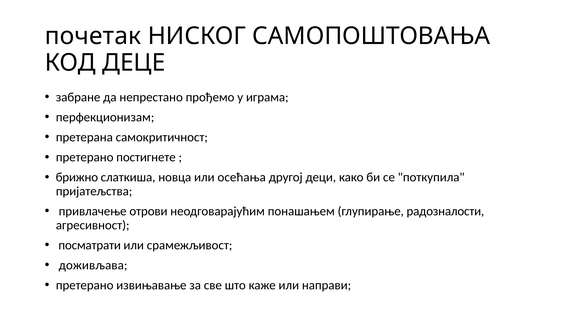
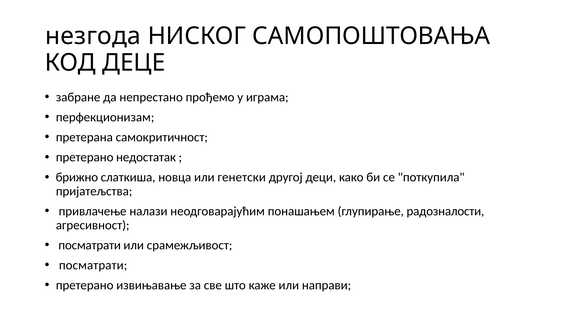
почетак: почетак -> незгода (93, 36)
постигнете: постигнете -> недостатак (146, 157)
осећања: осећања -> генетски (242, 177)
отрови: отрови -> налази (148, 211)
доживљава: доживљава -> посматрати (93, 265)
